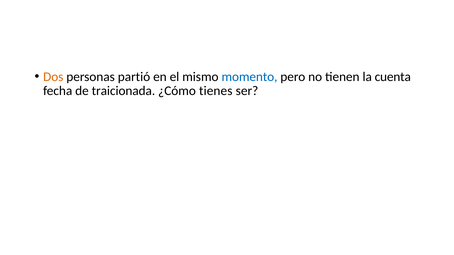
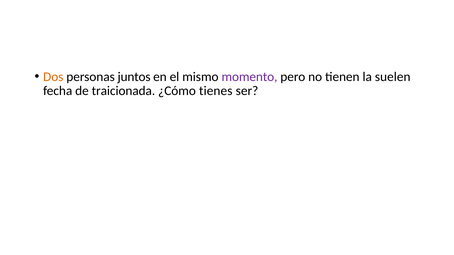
partió: partió -> juntos (134, 77)
momento colour: blue -> purple (249, 77)
cuenta: cuenta -> suelen (393, 77)
